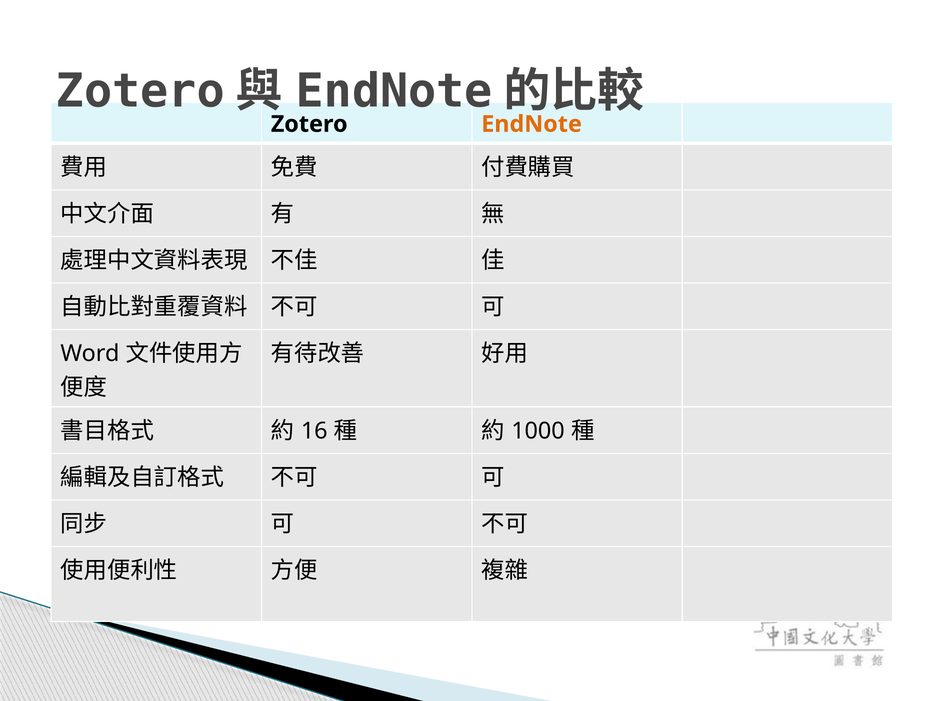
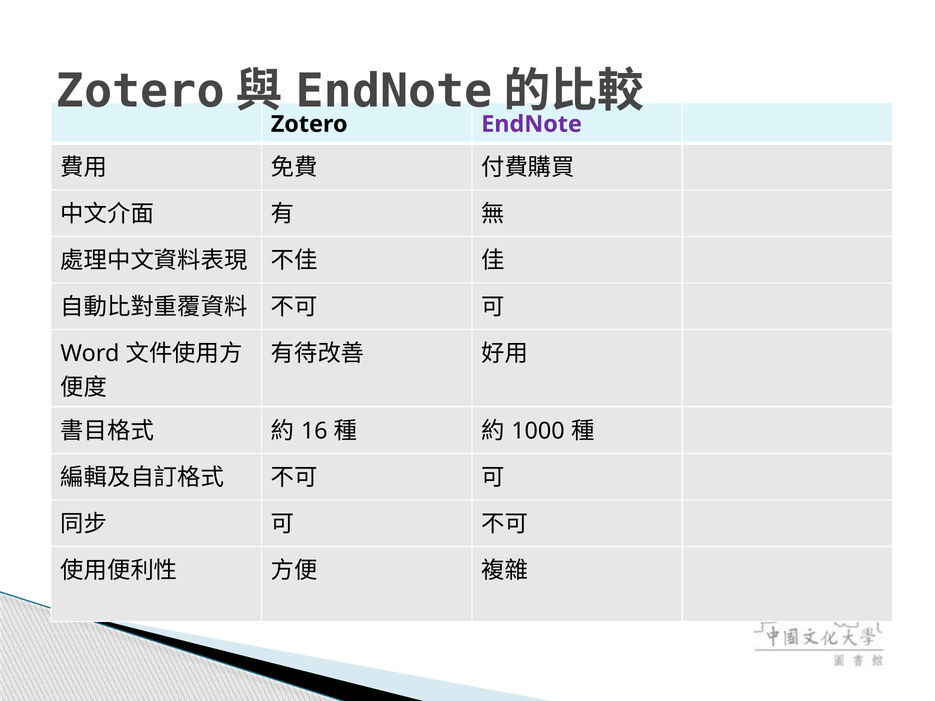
EndNote colour: orange -> purple (532, 124)
